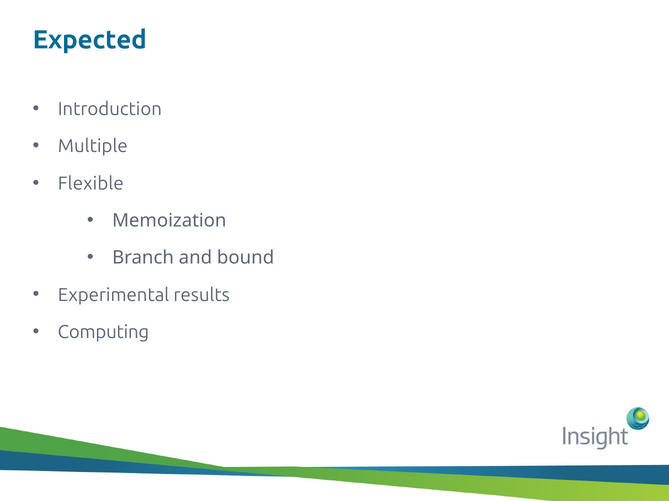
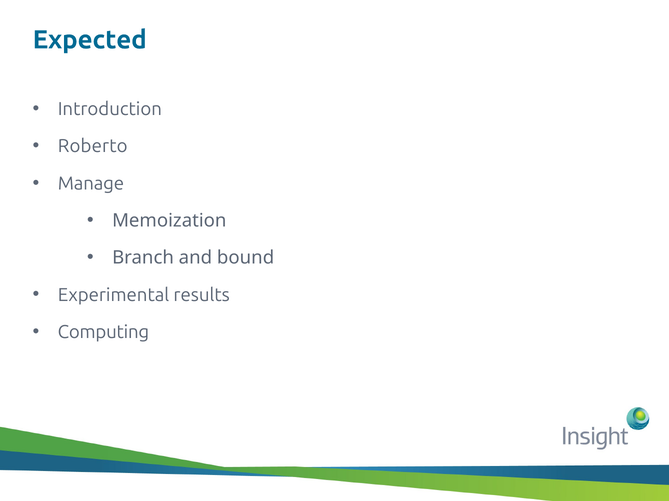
Multiple: Multiple -> Roberto (93, 146)
Flexible: Flexible -> Manage (91, 184)
